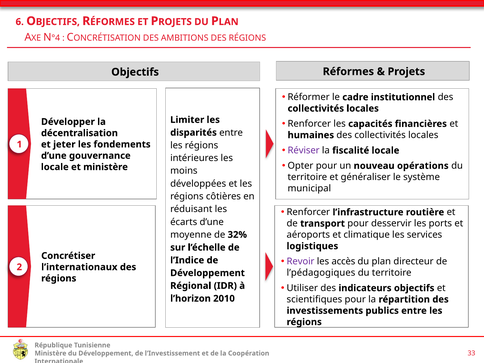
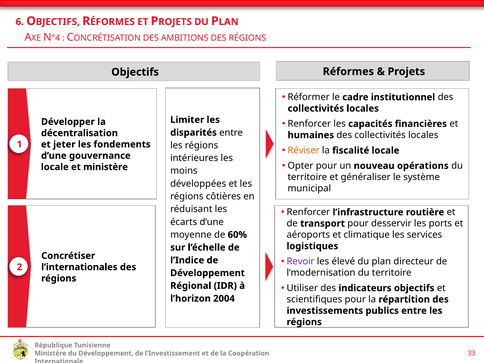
Réviser colour: purple -> orange (304, 150)
32%: 32% -> 60% (237, 235)
accès: accès -> élevé (343, 261)
l’internationaux: l’internationaux -> l’internationales (79, 267)
l’pédagogiques: l’pédagogiques -> l’modernisation (321, 273)
2010: 2010 -> 2004 (224, 299)
